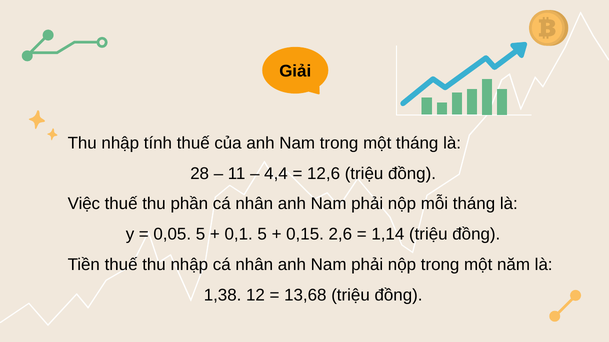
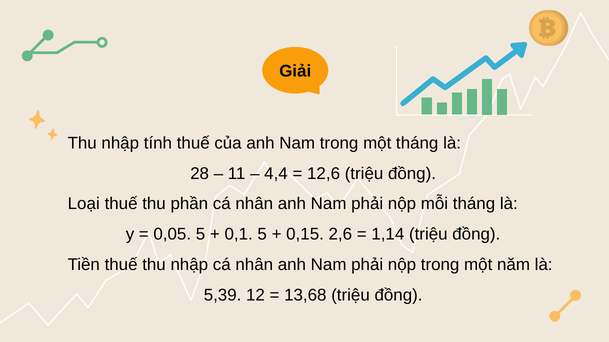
Việc: Việc -> Loại (84, 204)
1,38: 1,38 -> 5,39 (223, 296)
